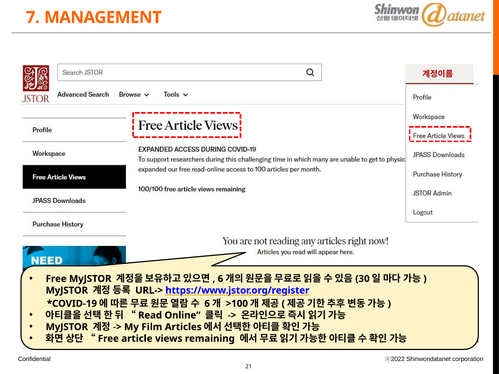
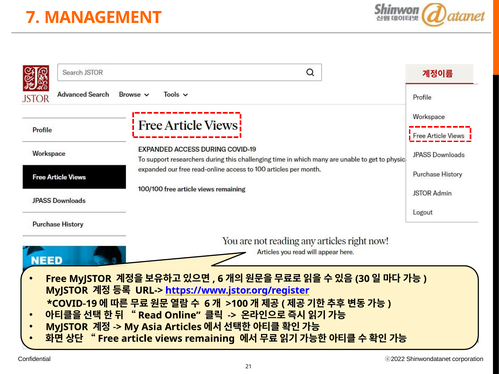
Film: Film -> Asia (152, 327)
